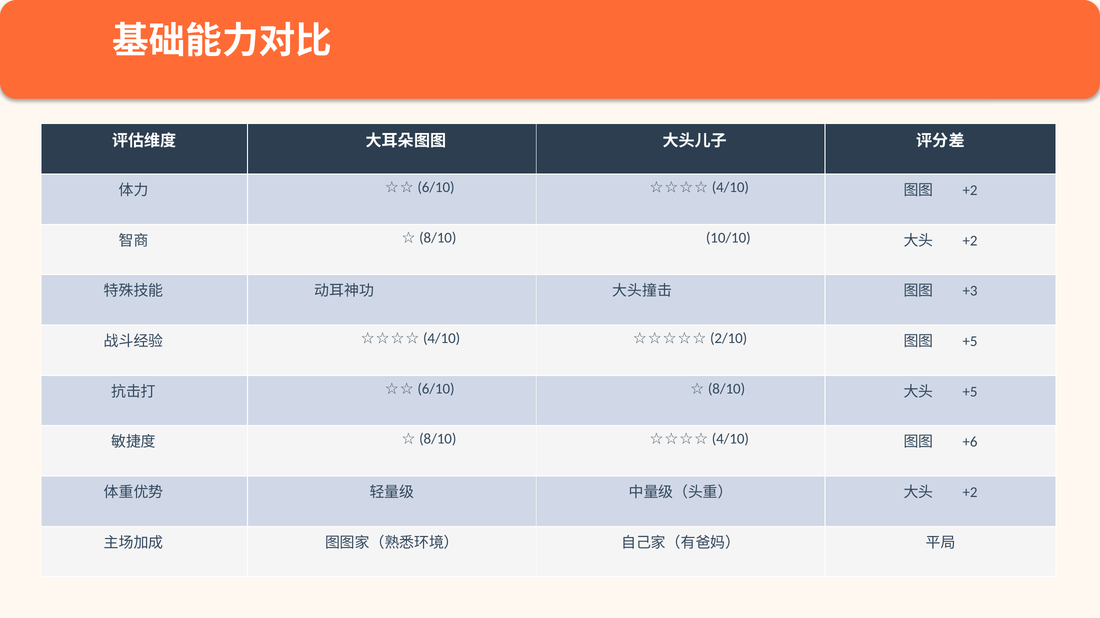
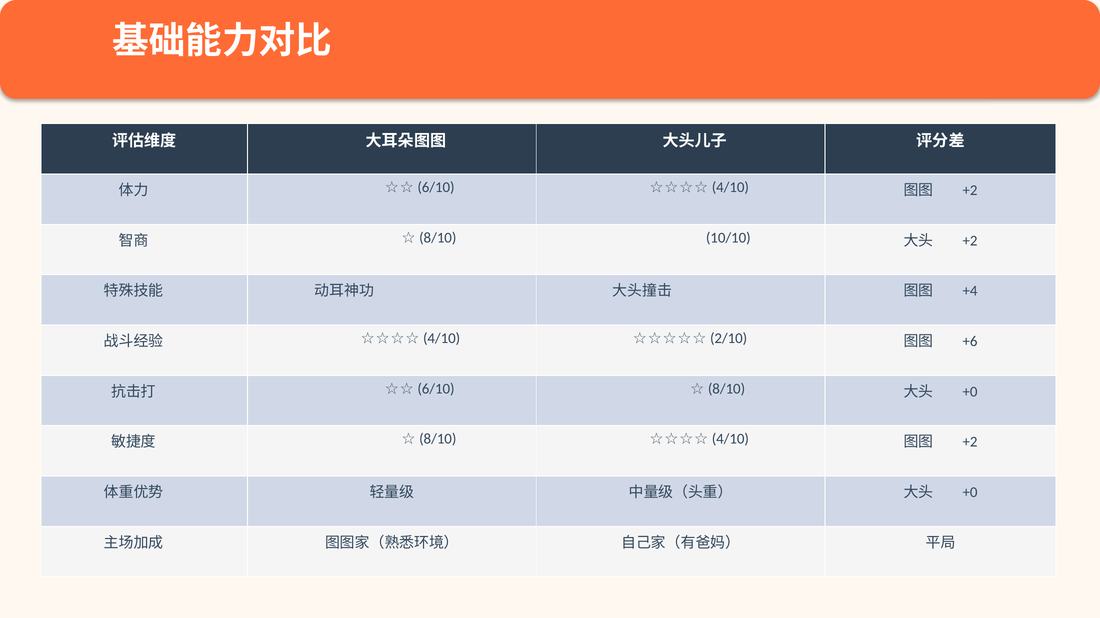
+3: +3 -> +4 (970, 291)
+5: +5 -> +6 (970, 342)
+5: +5 -> +0 (970, 392)
+6: +6 -> +2 (970, 443)
+2: +2 -> +0 (970, 493)
